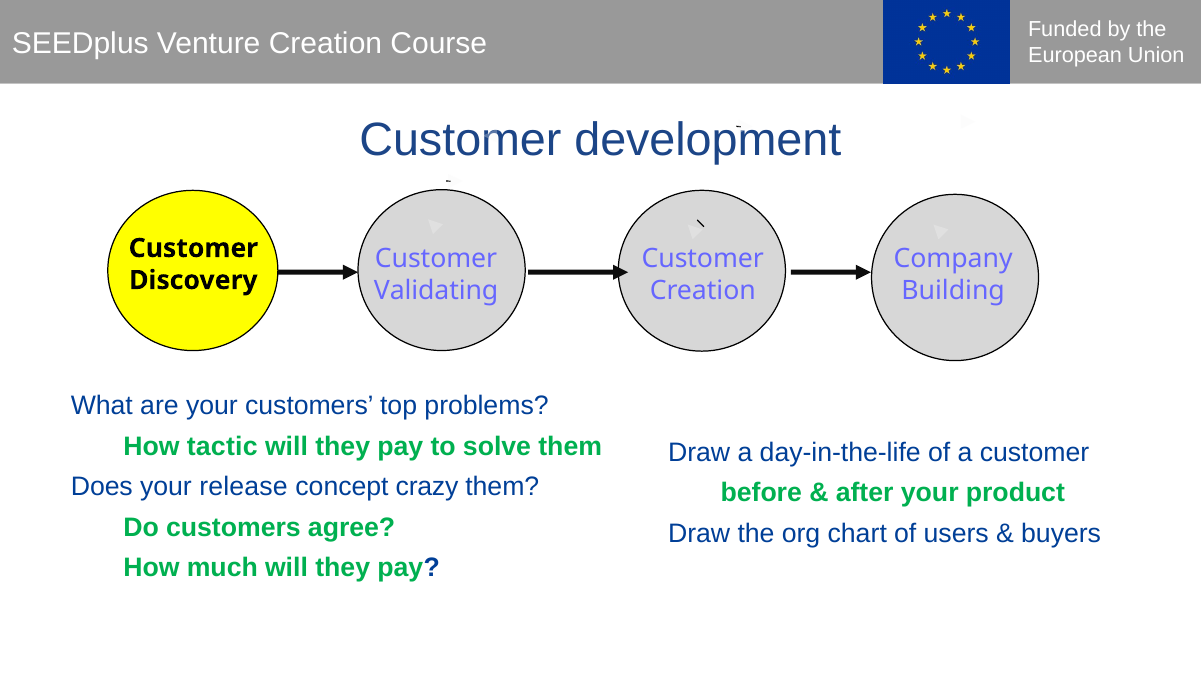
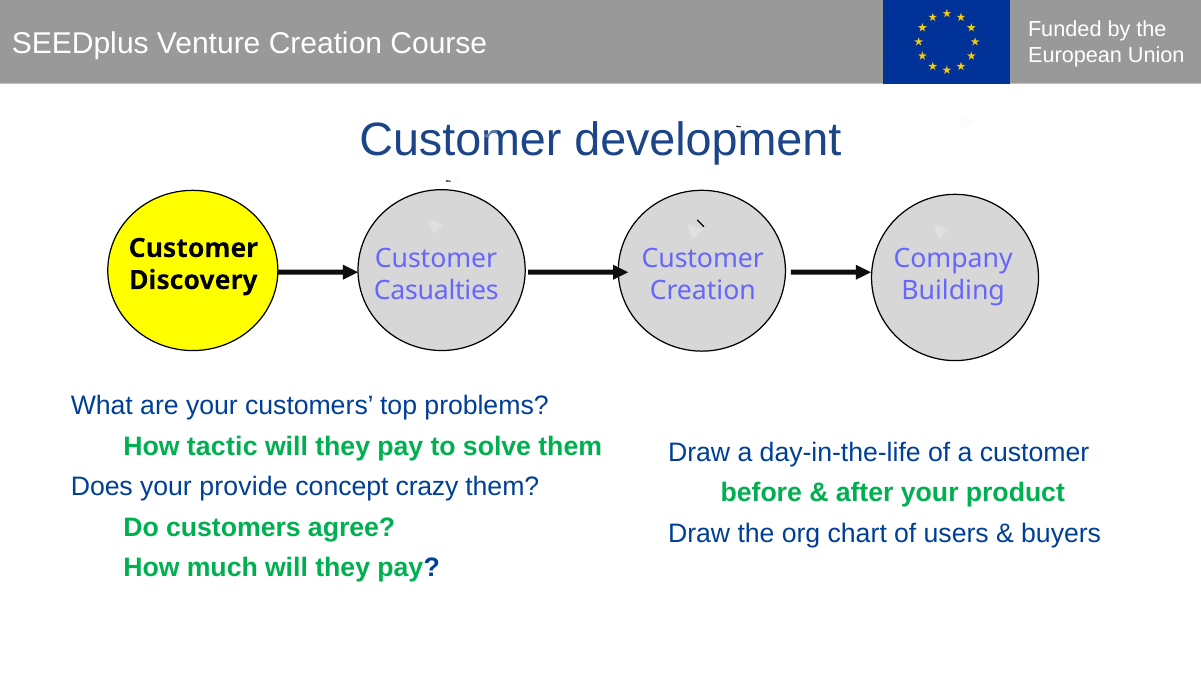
Validating: Validating -> Casualties (436, 290)
release: release -> provide (244, 487)
